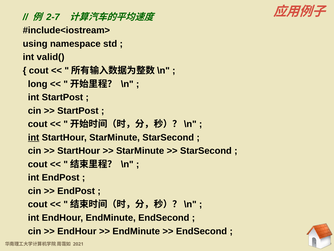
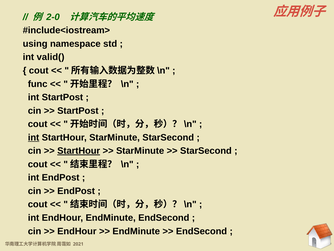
2-7: 2-7 -> 2-0 (53, 17)
long: long -> func (38, 84)
StartHour underline: none -> present (79, 151)
